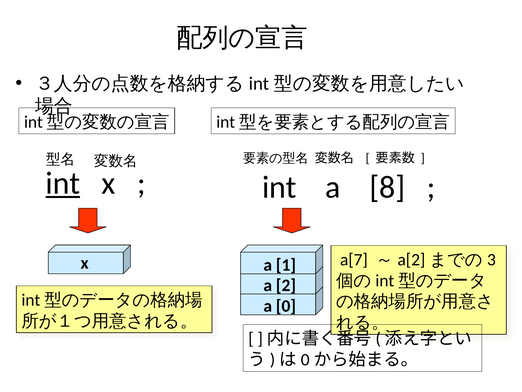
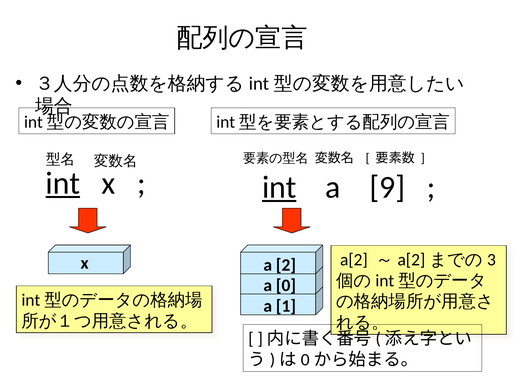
int underline: none -> present (279, 187)
8: 8 -> 9 (387, 187)
a[7: a[7 -> a[2 (354, 259)
1: 1 -> 2 (286, 265)
2: 2 -> 0 (286, 285)
0: 0 -> 1 (286, 306)
